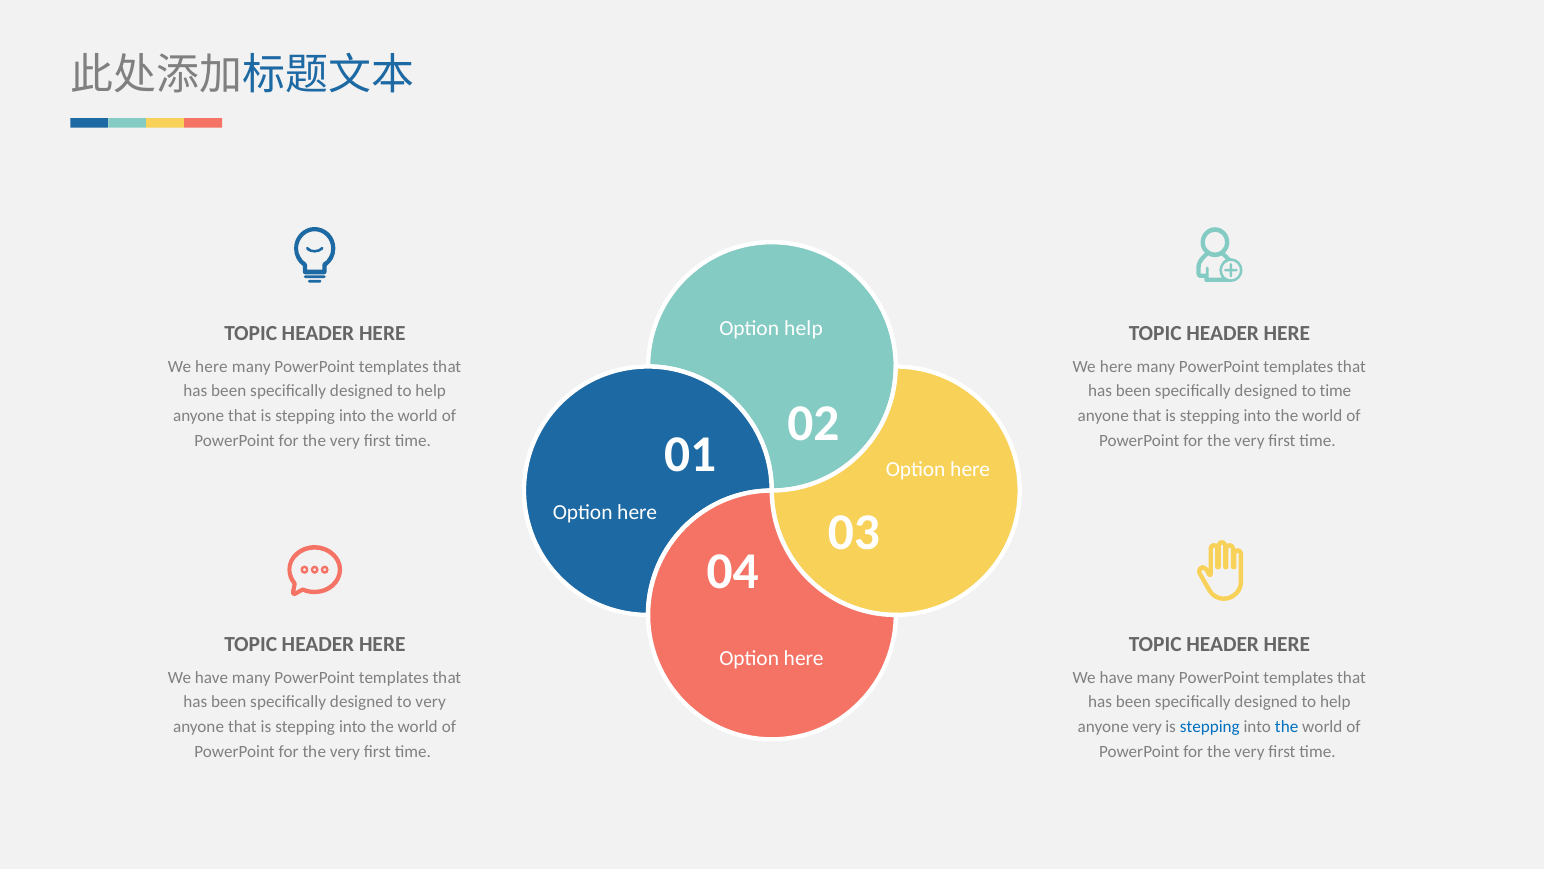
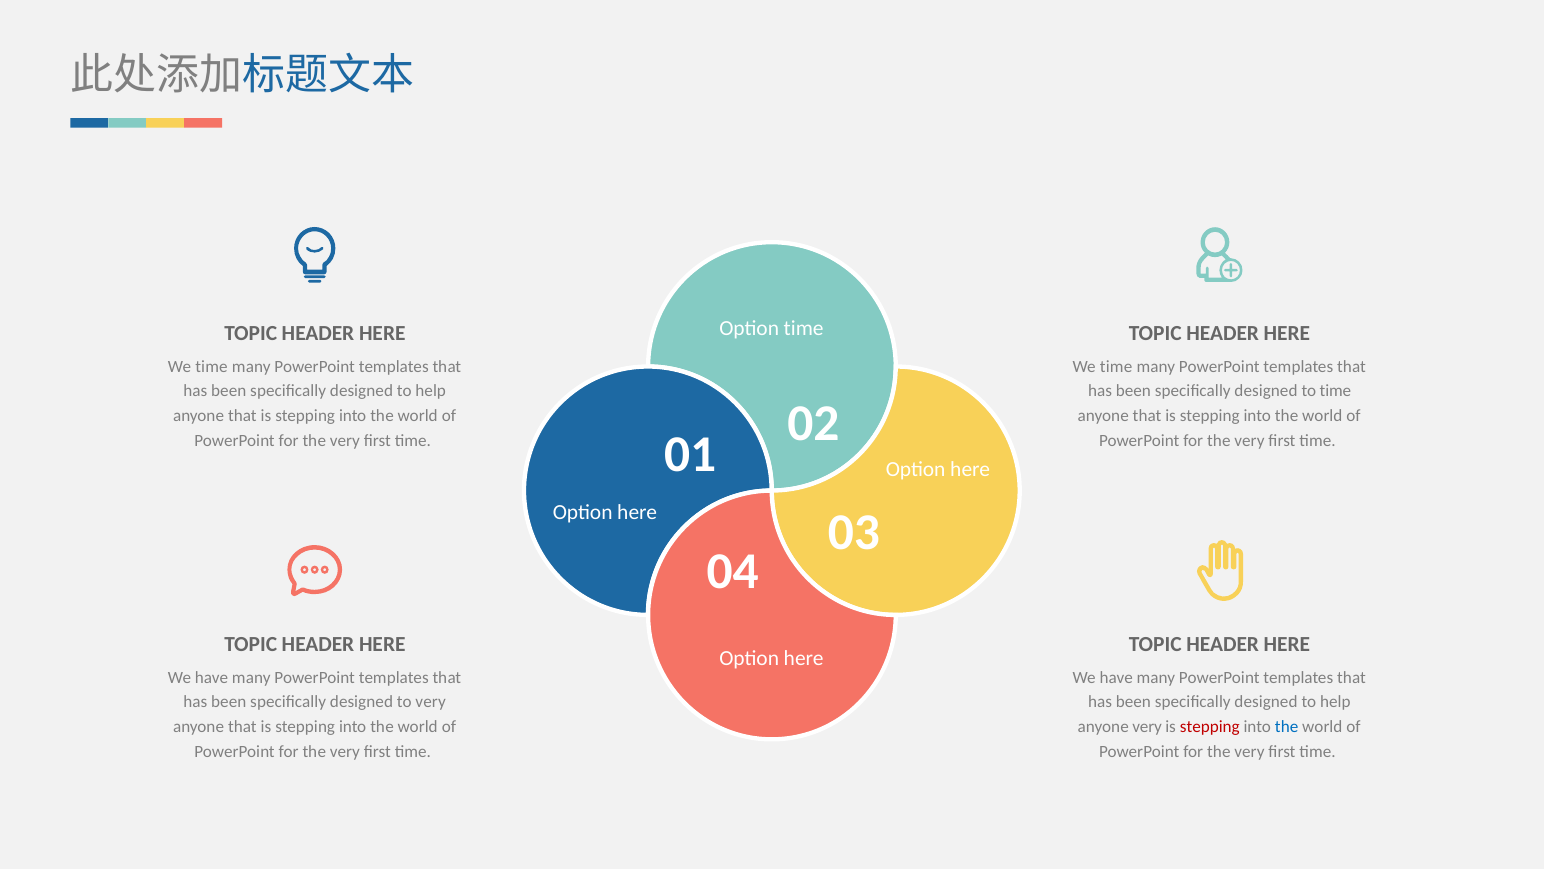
Option help: help -> time (804, 328)
here: here -> time (211, 366)
here: here -> time (1116, 366)
stepping colour: blue -> red (1210, 727)
